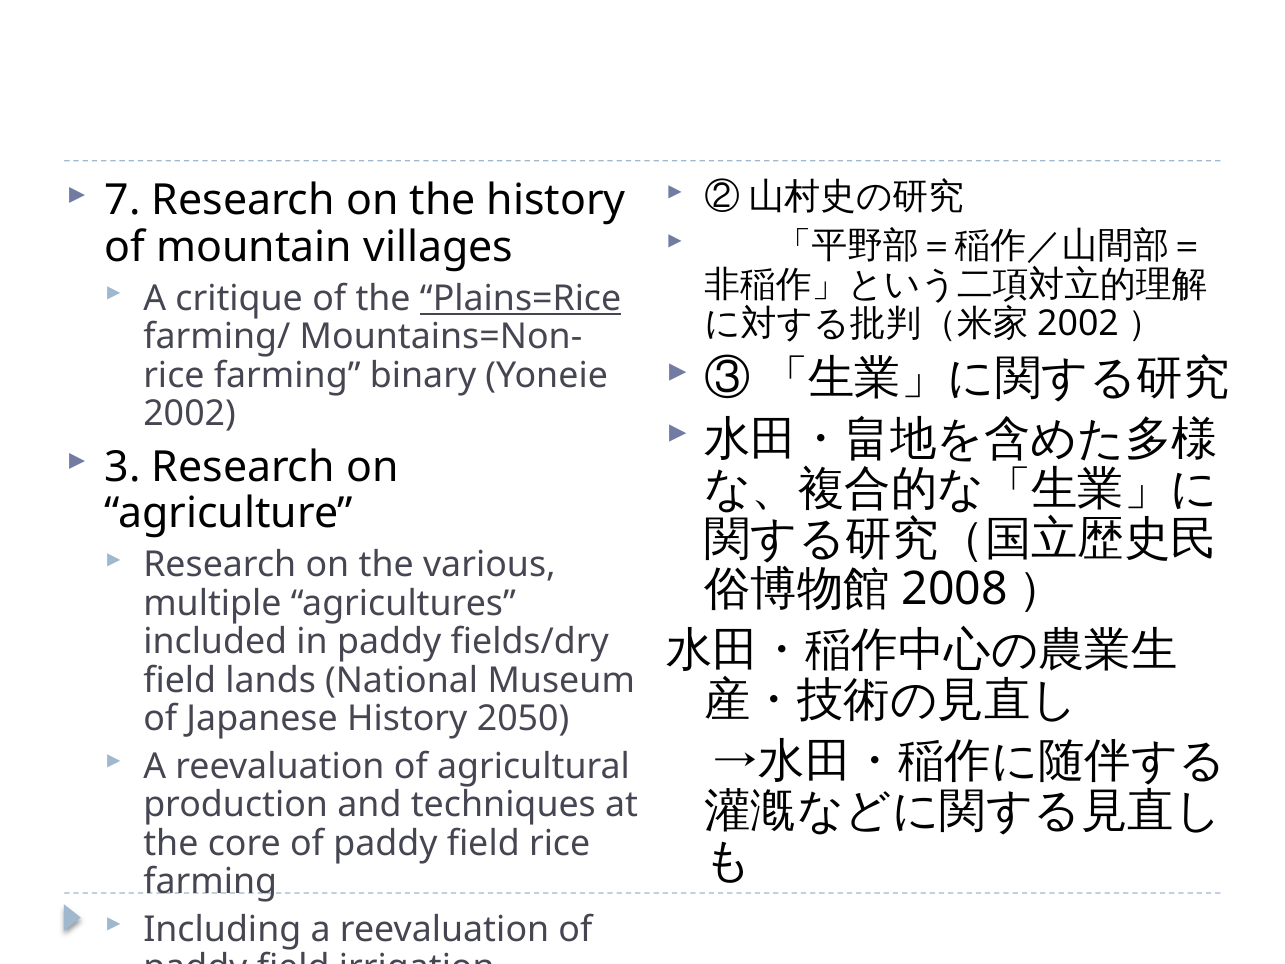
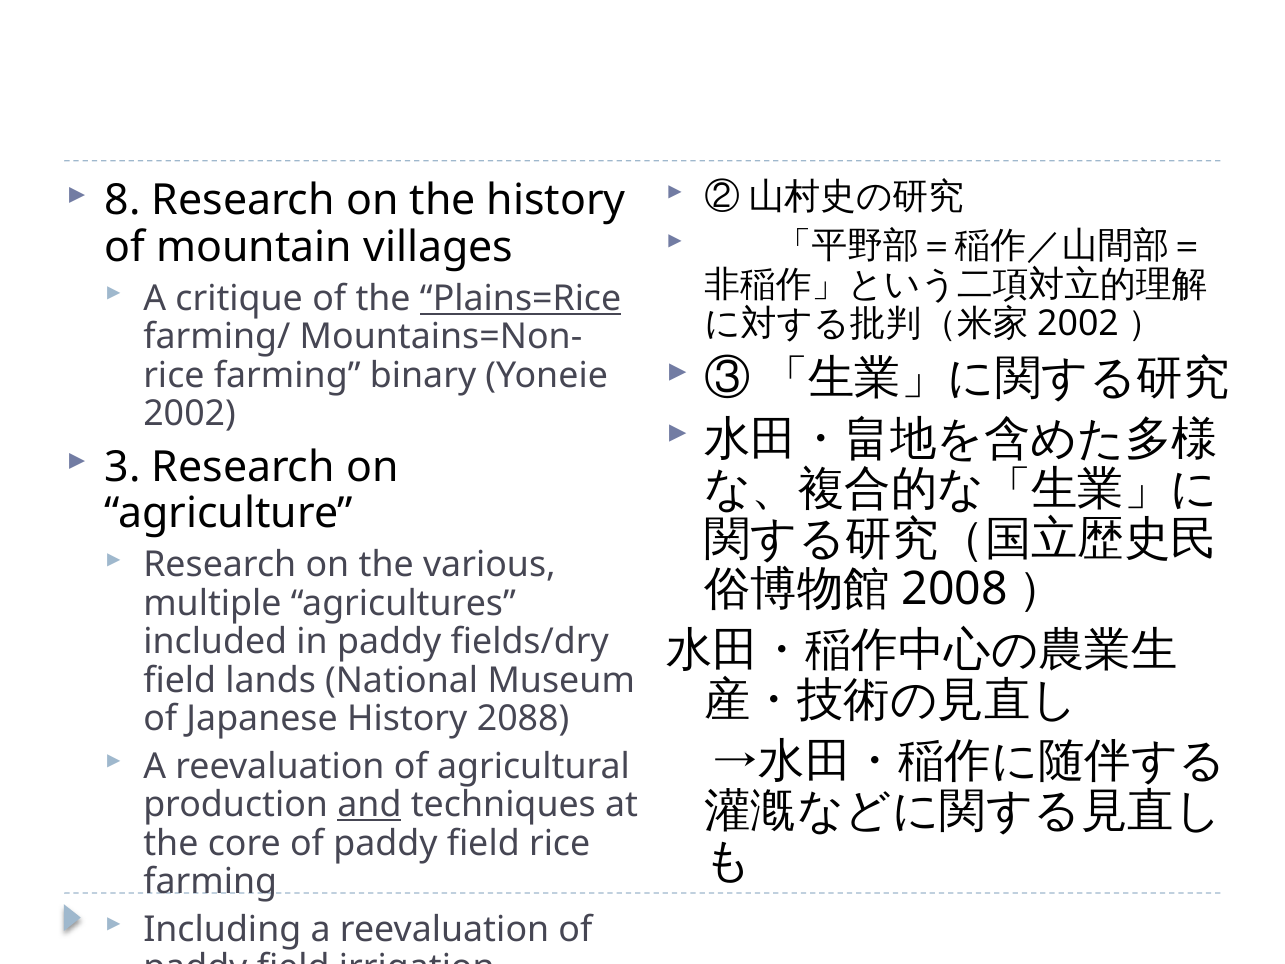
7: 7 -> 8 (123, 201)
2050: 2050 -> 2088 (523, 719)
and underline: none -> present (369, 805)
